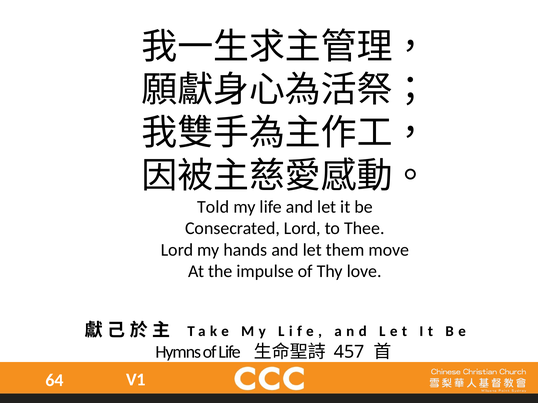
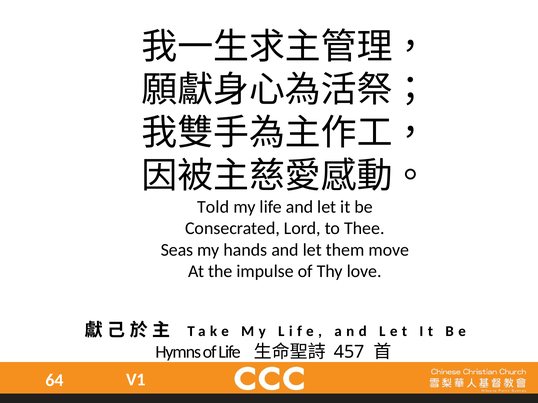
Lord: Lord -> Seas (177, 250)
